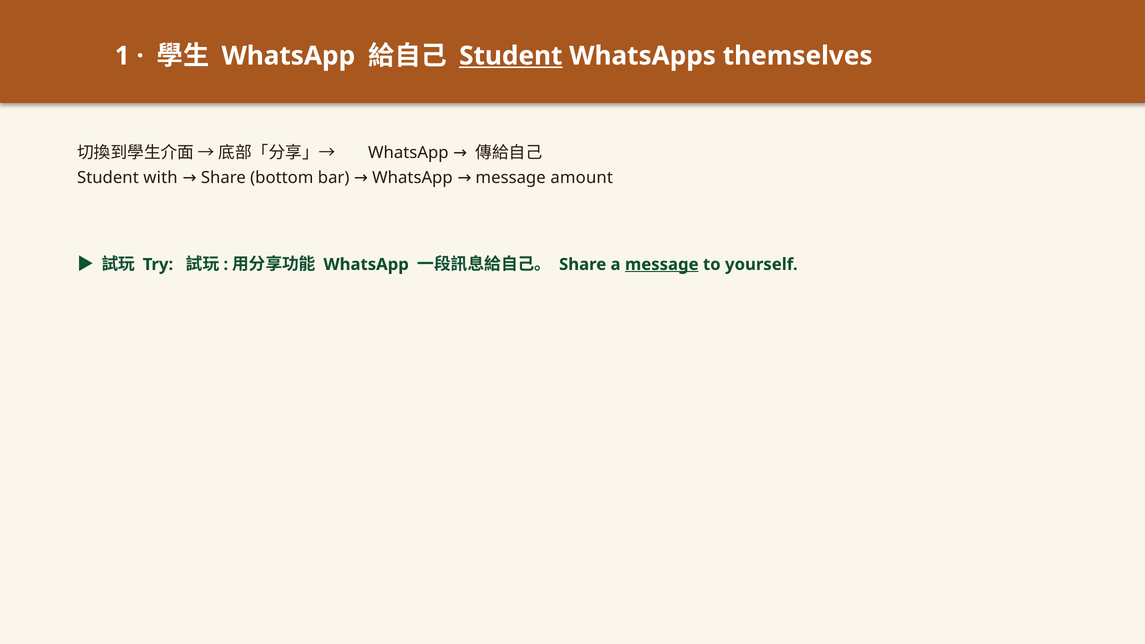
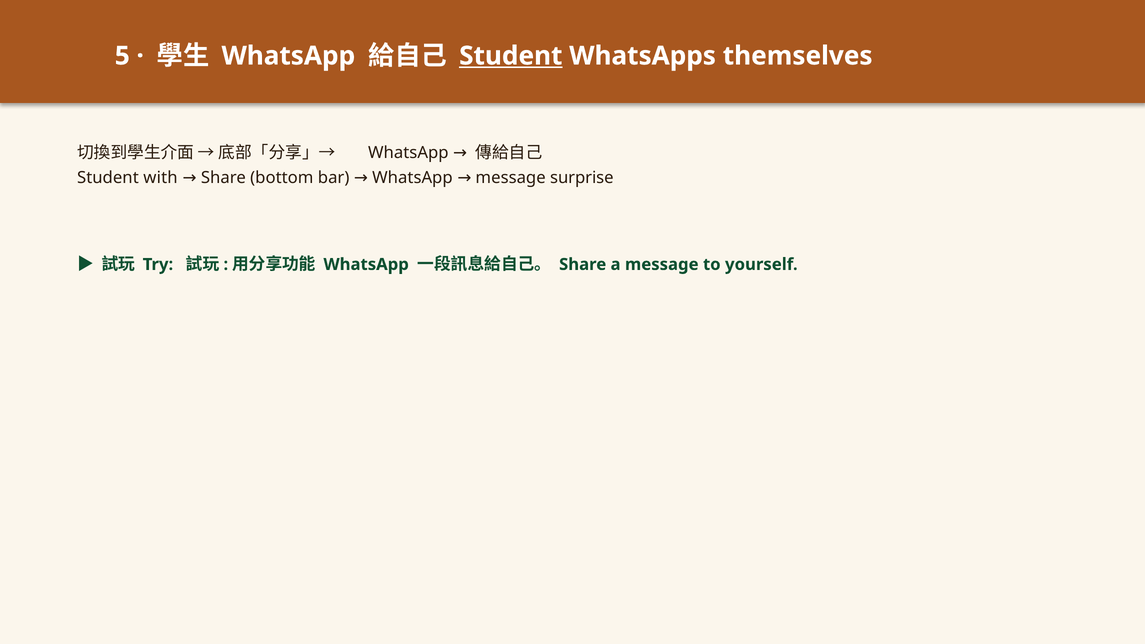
1: 1 -> 5 (122, 56)
amount: amount -> surprise (582, 178)
message underline: present -> none (662, 264)
